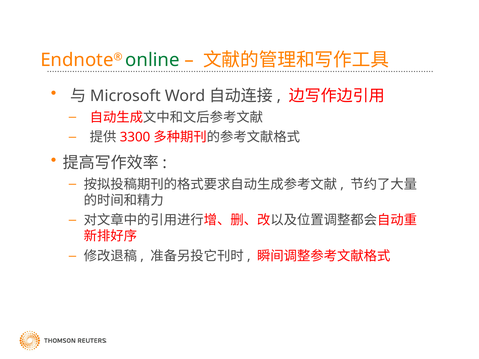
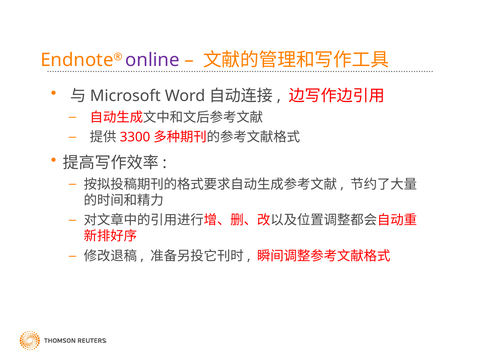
online colour: green -> purple (152, 60)
